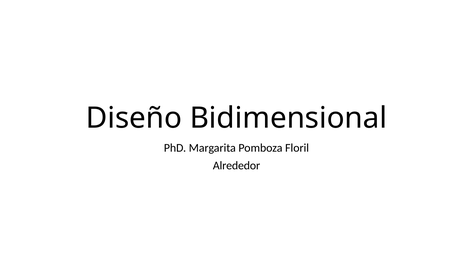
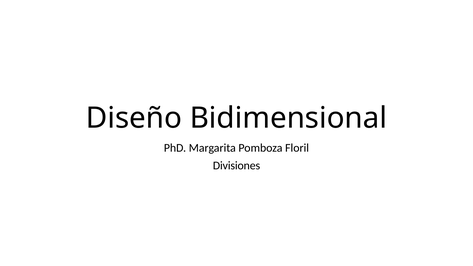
Alrededor: Alrededor -> Divisiones (237, 166)
